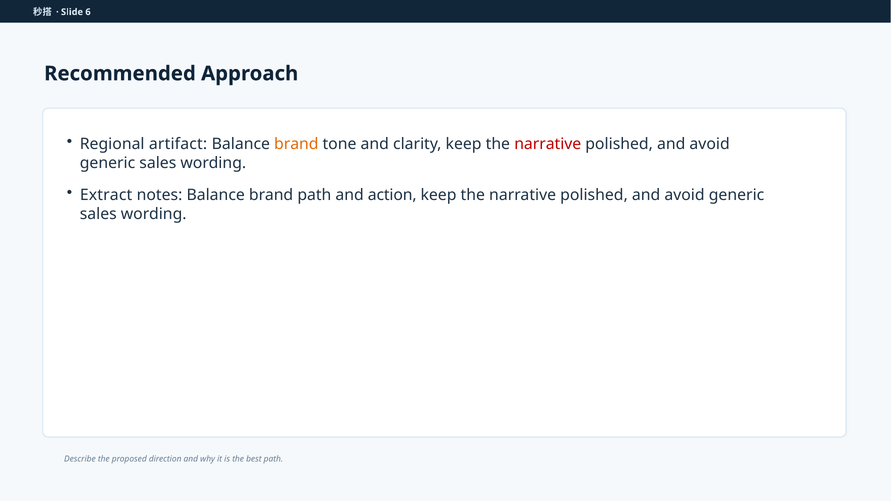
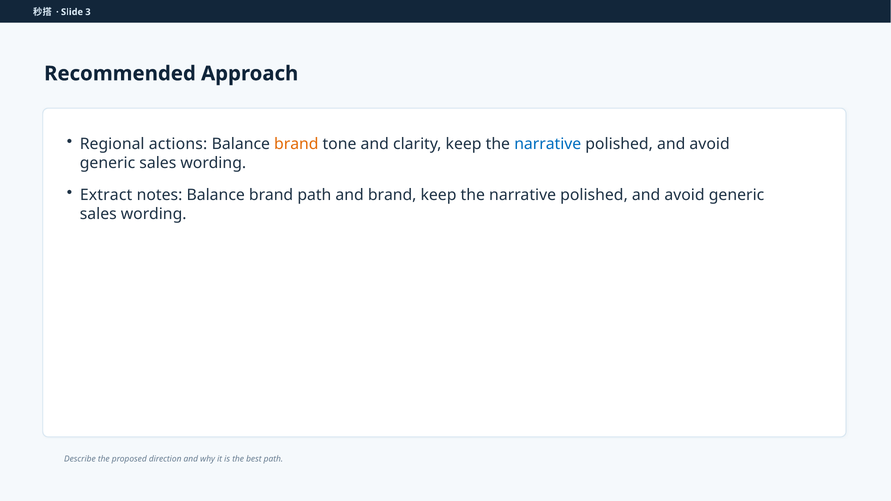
6: 6 -> 3 (88, 12)
artifact: artifact -> actions (178, 144)
narrative colour: red -> blue (548, 144)
and action: action -> brand (392, 195)
